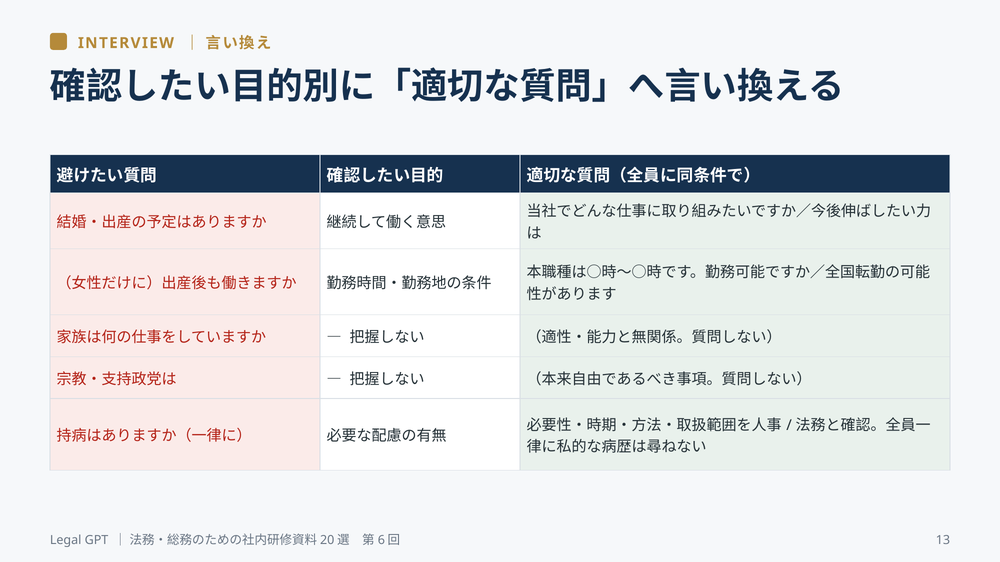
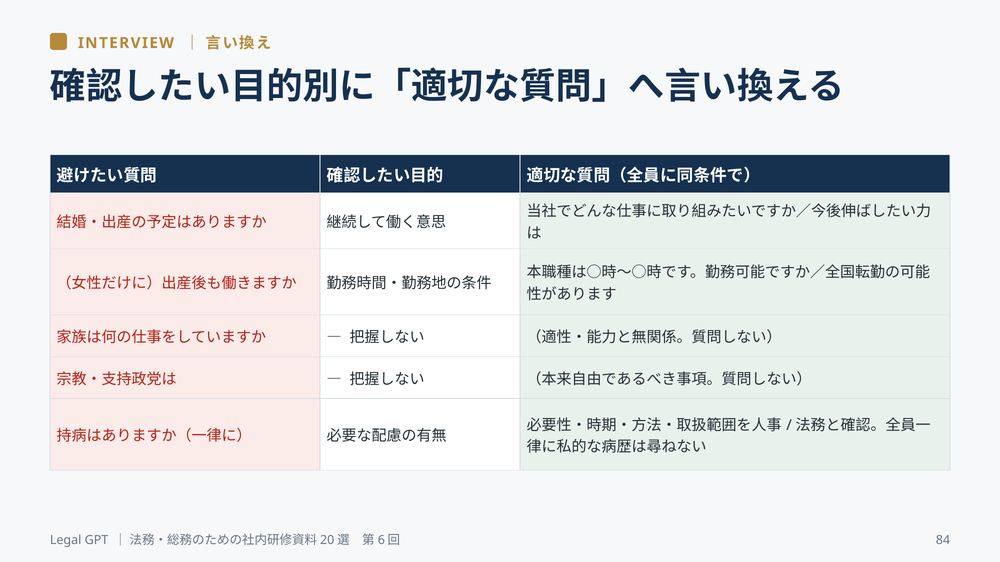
13: 13 -> 84 (943, 541)
